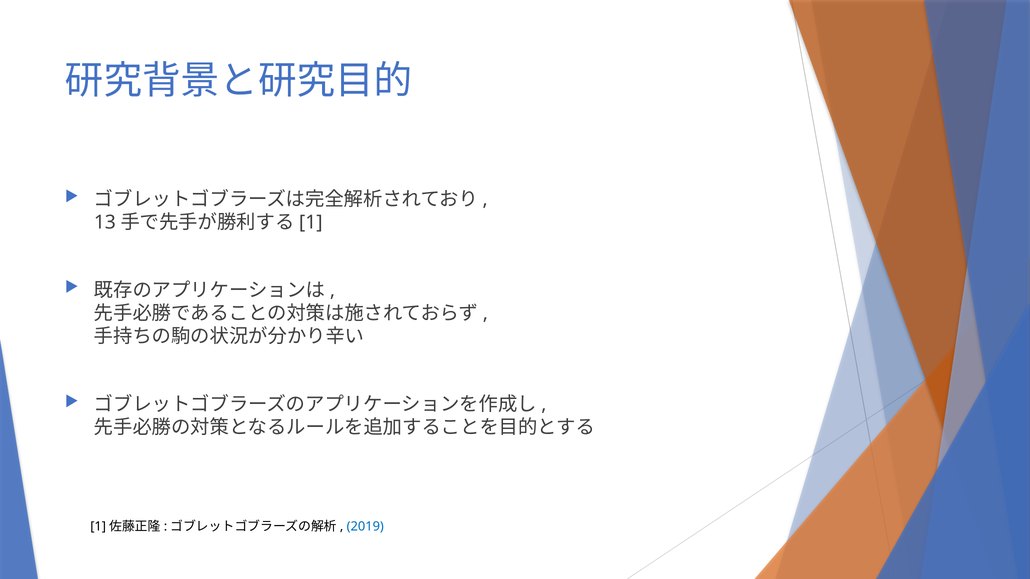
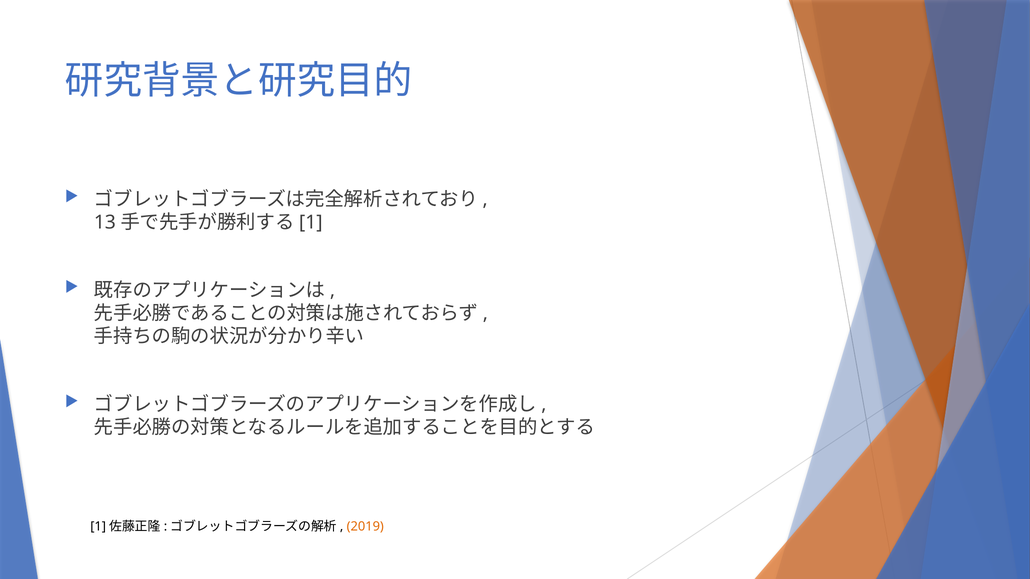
2019 colour: blue -> orange (365, 527)
